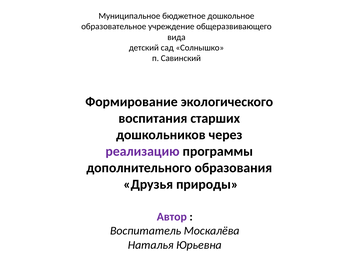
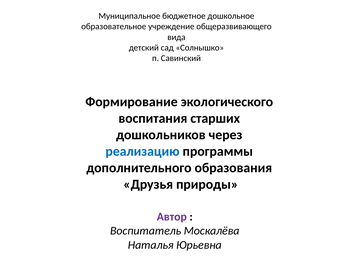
реализацию colour: purple -> blue (143, 151)
